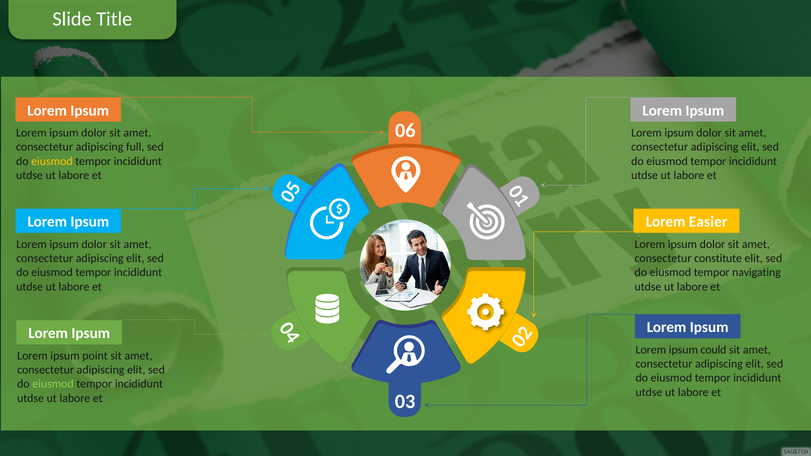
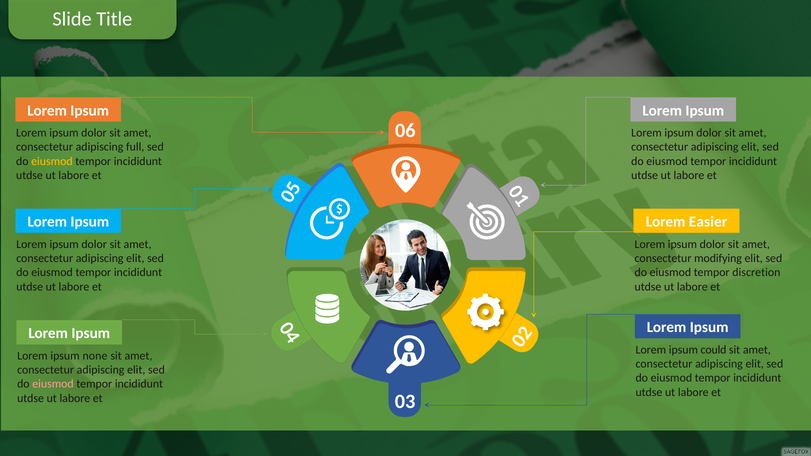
constitute: constitute -> modifying (718, 258)
navigating: navigating -> discretion (756, 273)
point: point -> none (95, 356)
eiusmod colour: light green -> pink (53, 384)
